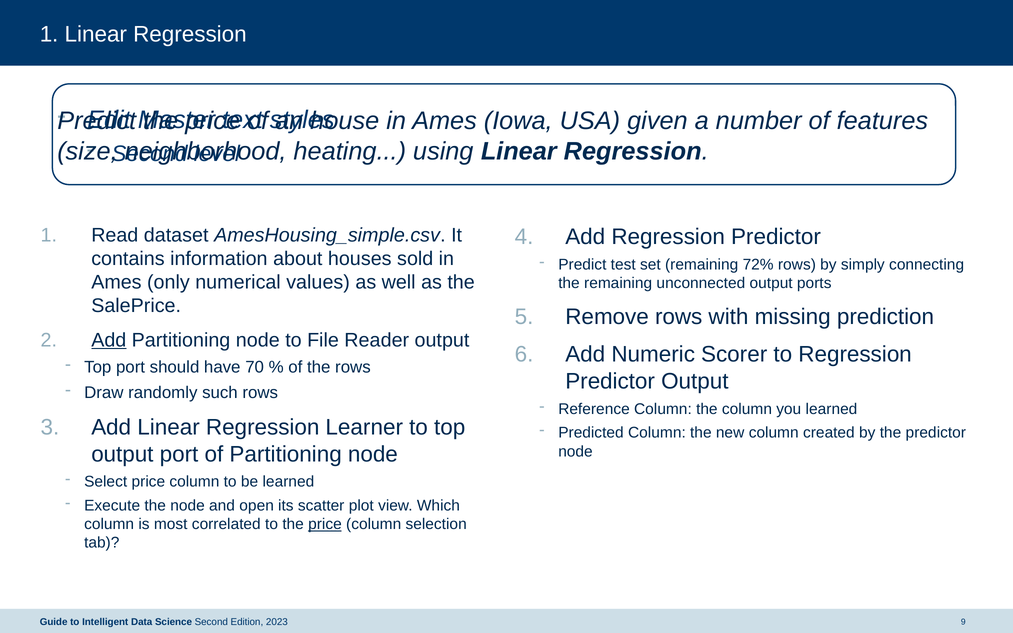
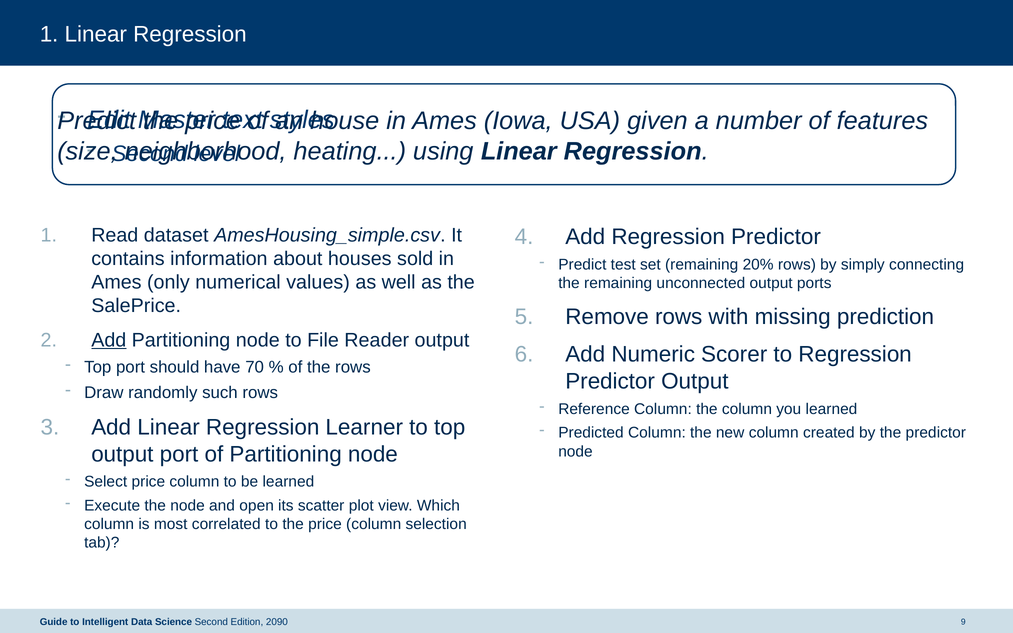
72%: 72% -> 20% (758, 264)
price underline: present -> none (325, 524)
2023: 2023 -> 2090 (277, 622)
